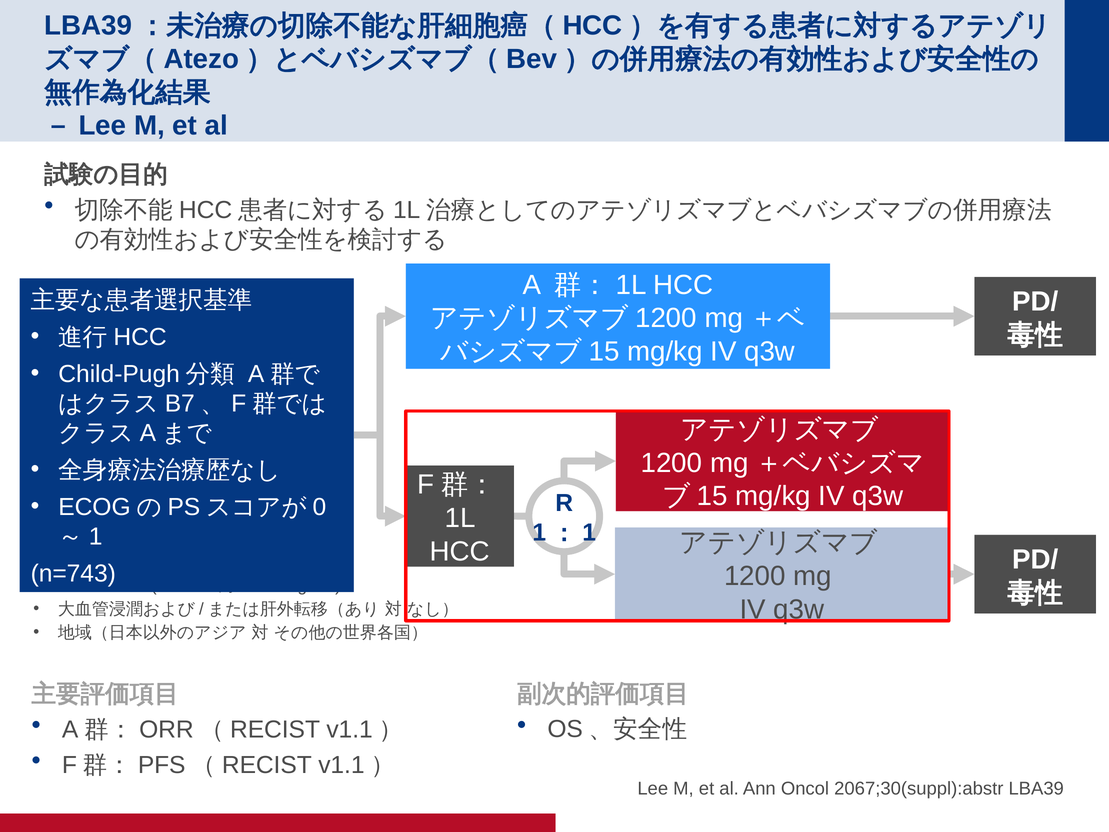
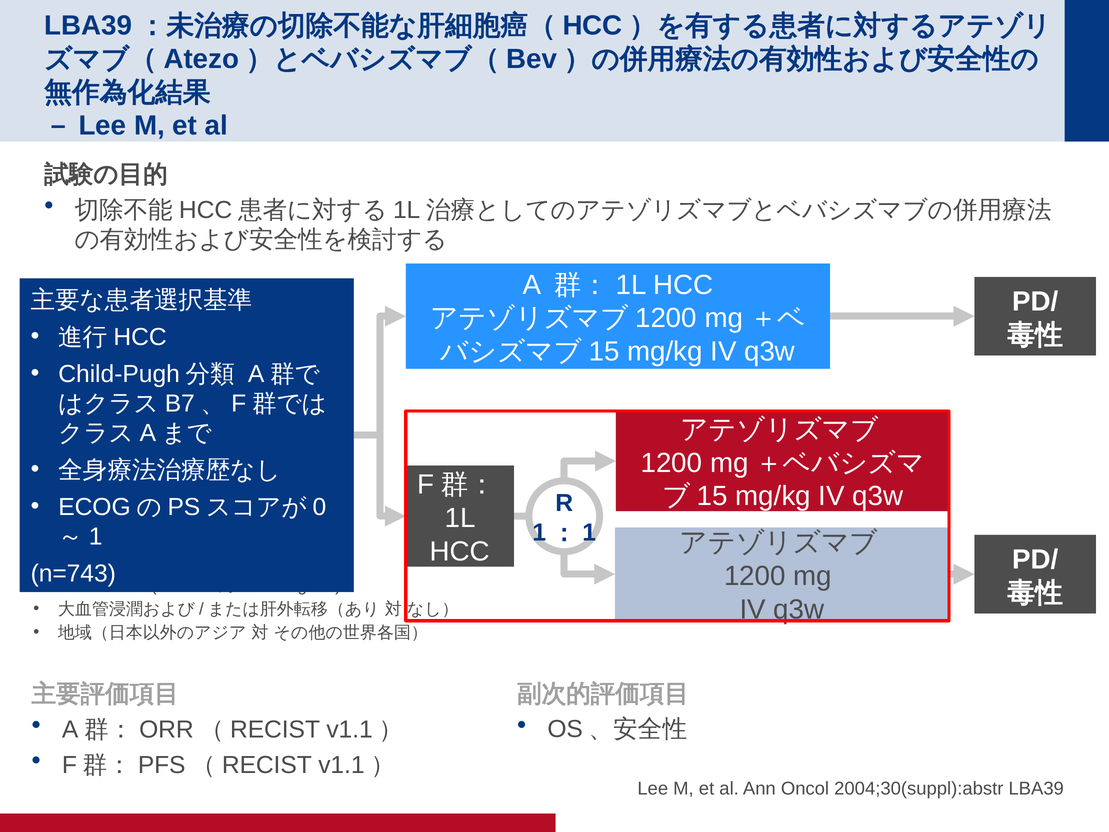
2067;30(suppl):abstr: 2067;30(suppl):abstr -> 2004;30(suppl):abstr (919, 789)
